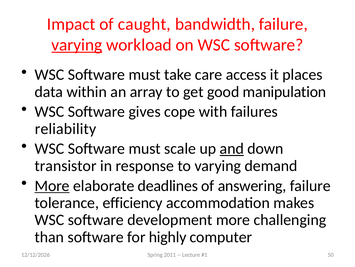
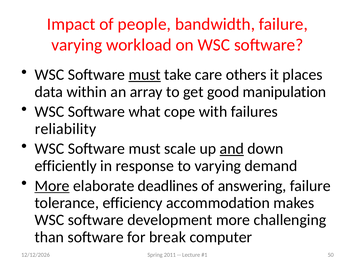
caught: caught -> people (144, 24)
varying underline: present -> none (77, 45)
must underline: none -> present (145, 74)
access: access -> others (246, 74)
gives: gives -> what (145, 111)
transistor: transistor -> efficiently (66, 165)
highly: highly -> break (167, 236)
